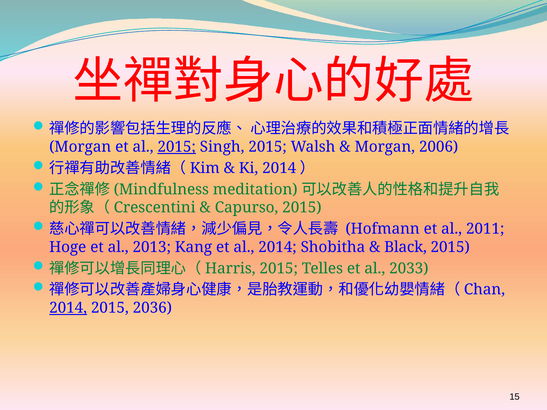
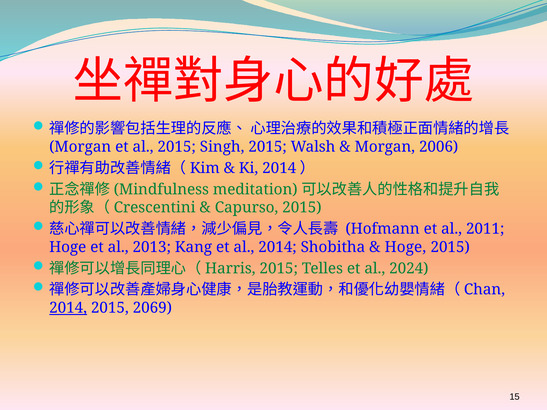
2015 underline: present -> none (177, 147)
Black: Black -> Hoge (405, 247)
2033: 2033 -> 2024 (409, 269)
2036: 2036 -> 2069 (152, 308)
